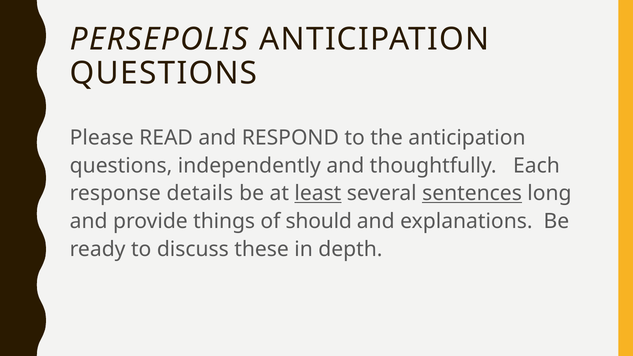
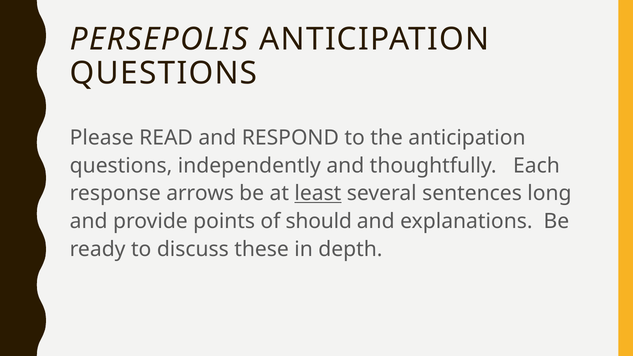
details: details -> arrows (200, 193)
sentences underline: present -> none (472, 193)
things: things -> points (224, 221)
